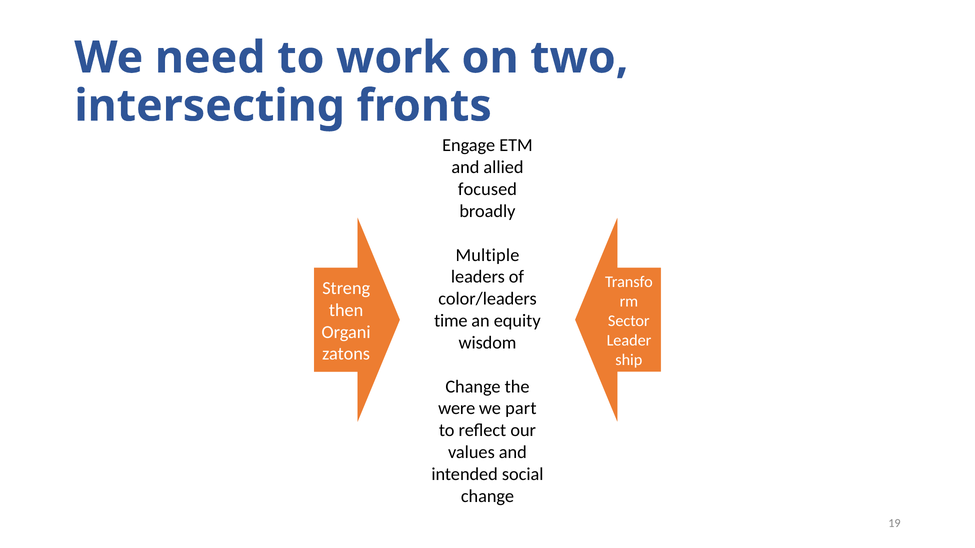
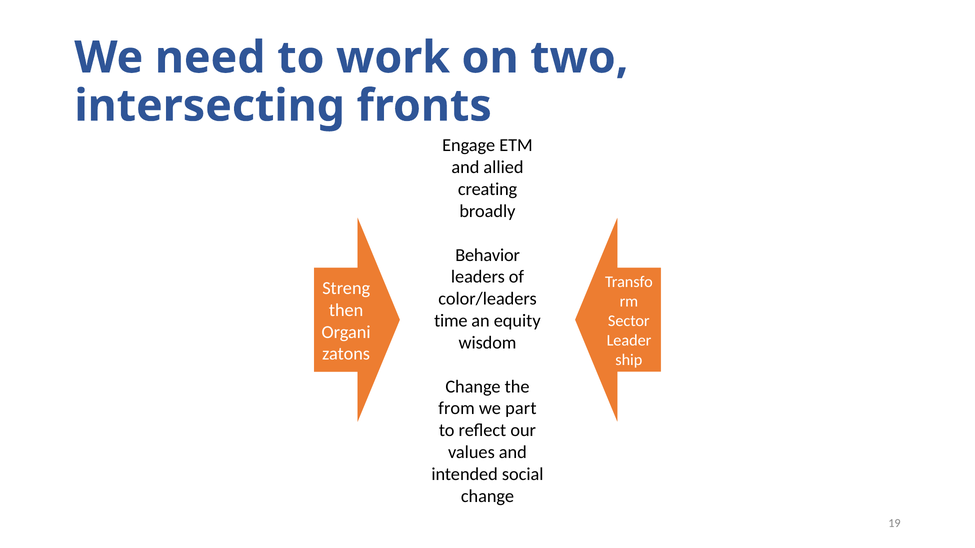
focused: focused -> creating (488, 189)
Multiple: Multiple -> Behavior (488, 255)
were: were -> from (457, 409)
